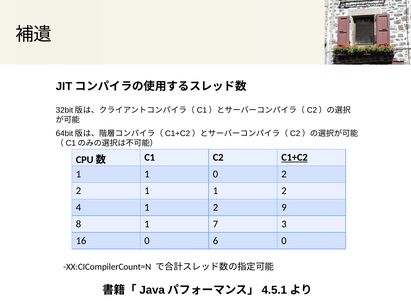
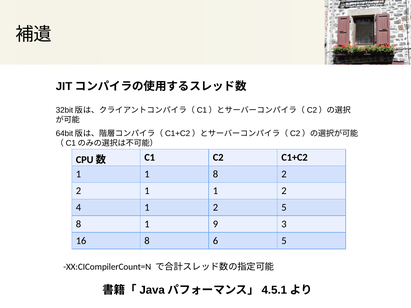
C1+C2 underline: present -> none (295, 158)
1 0: 0 -> 8 (215, 174)
2 9: 9 -> 5 (284, 208)
7: 7 -> 9 (215, 224)
16 0: 0 -> 8 (147, 241)
6 0: 0 -> 5 (284, 241)
